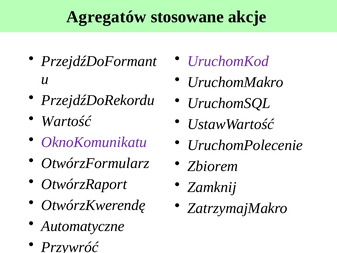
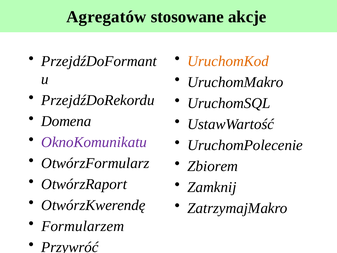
UruchomKod colour: purple -> orange (228, 61)
Wartość: Wartość -> Domena (66, 121)
Automatyczne: Automatyczne -> Formularzem (83, 226)
